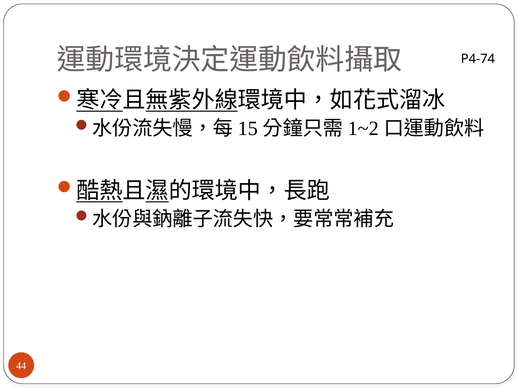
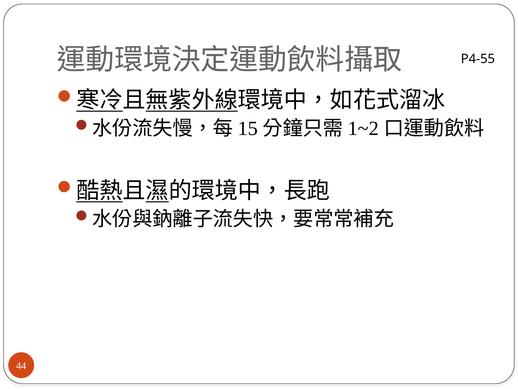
P4-74: P4-74 -> P4-55 (478, 59)
